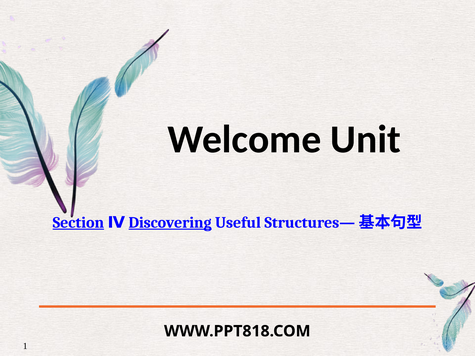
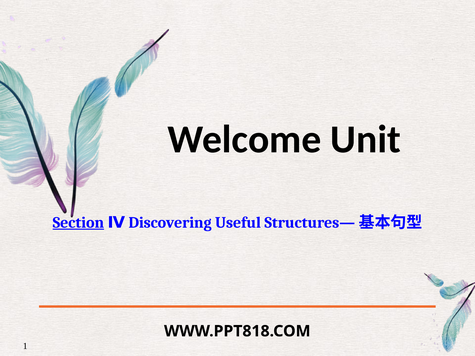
Discovering underline: present -> none (170, 223)
